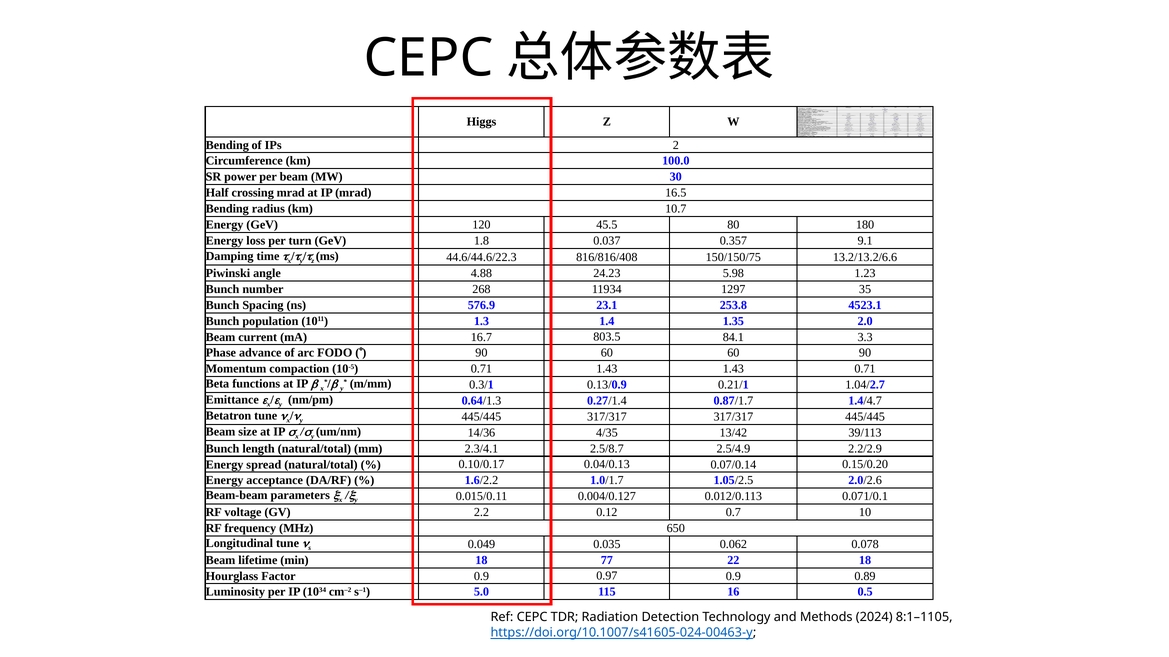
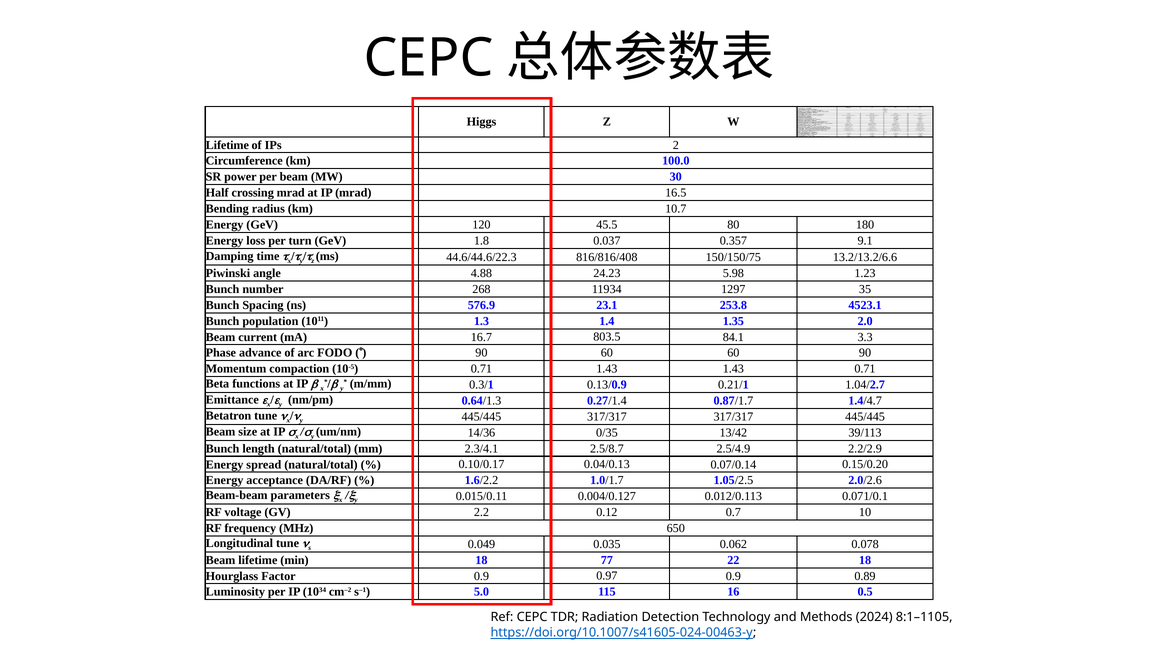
Bending: Bending -> Lifetime (227, 145)
4/35: 4/35 -> 0/35 (607, 433)
